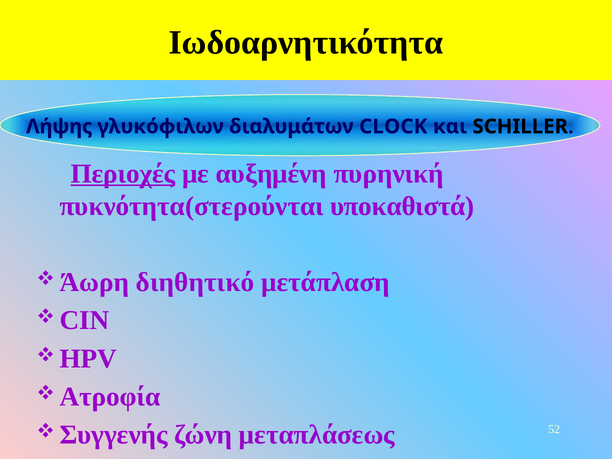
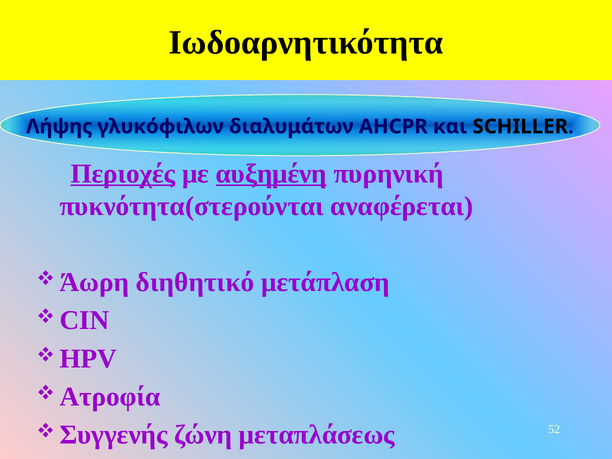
CLOCK: CLOCK -> AHCPR (393, 127)
αυξημένη underline: none -> present (271, 174)
υποκαθιστά: υποκαθιστά -> αναφέρεται (402, 206)
